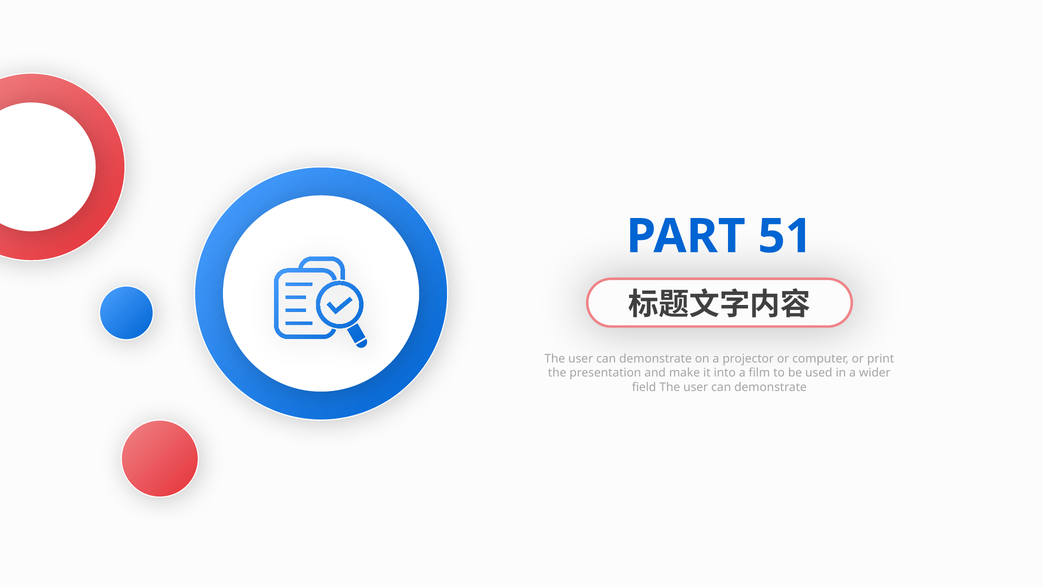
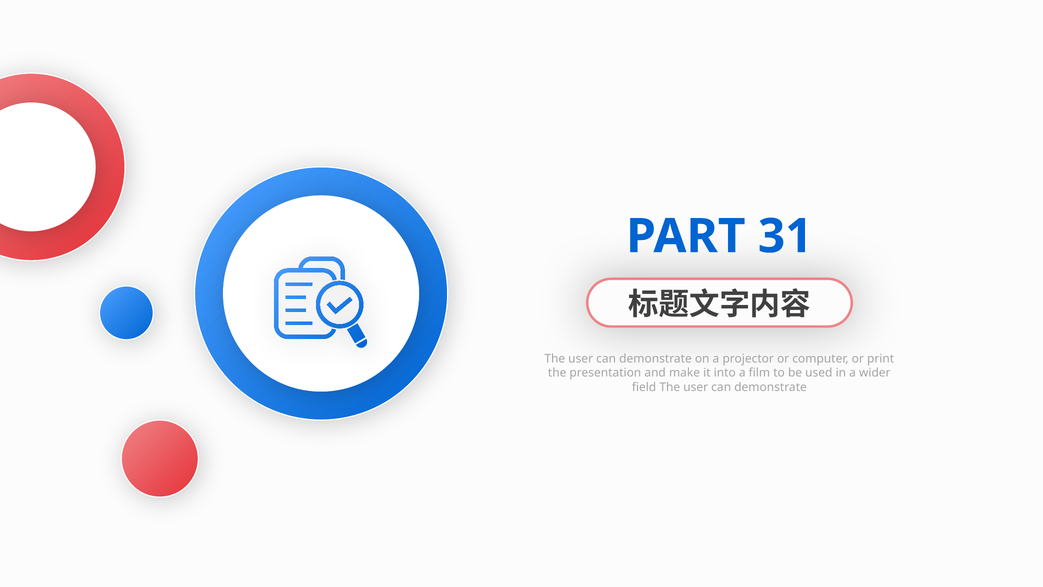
51: 51 -> 31 (785, 236)
